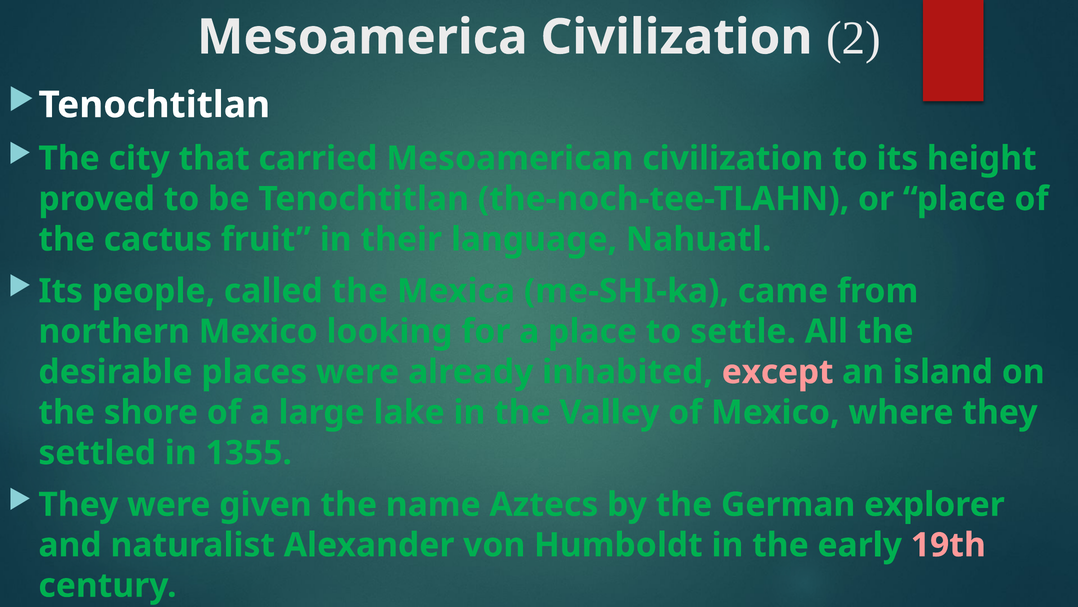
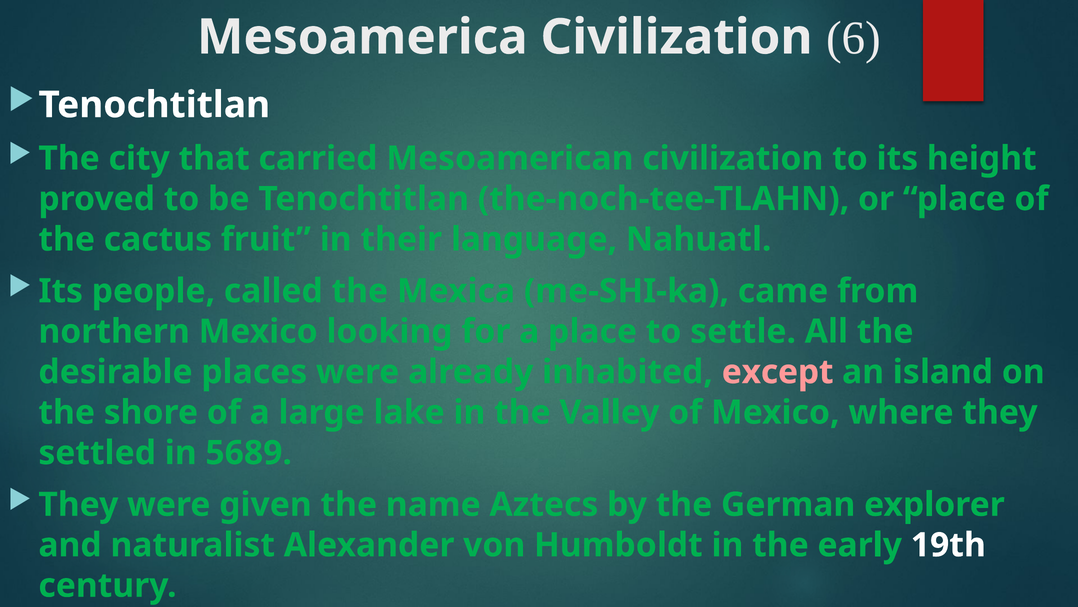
2: 2 -> 6 (854, 38)
1355: 1355 -> 5689 (249, 453)
19th colour: pink -> white (948, 545)
